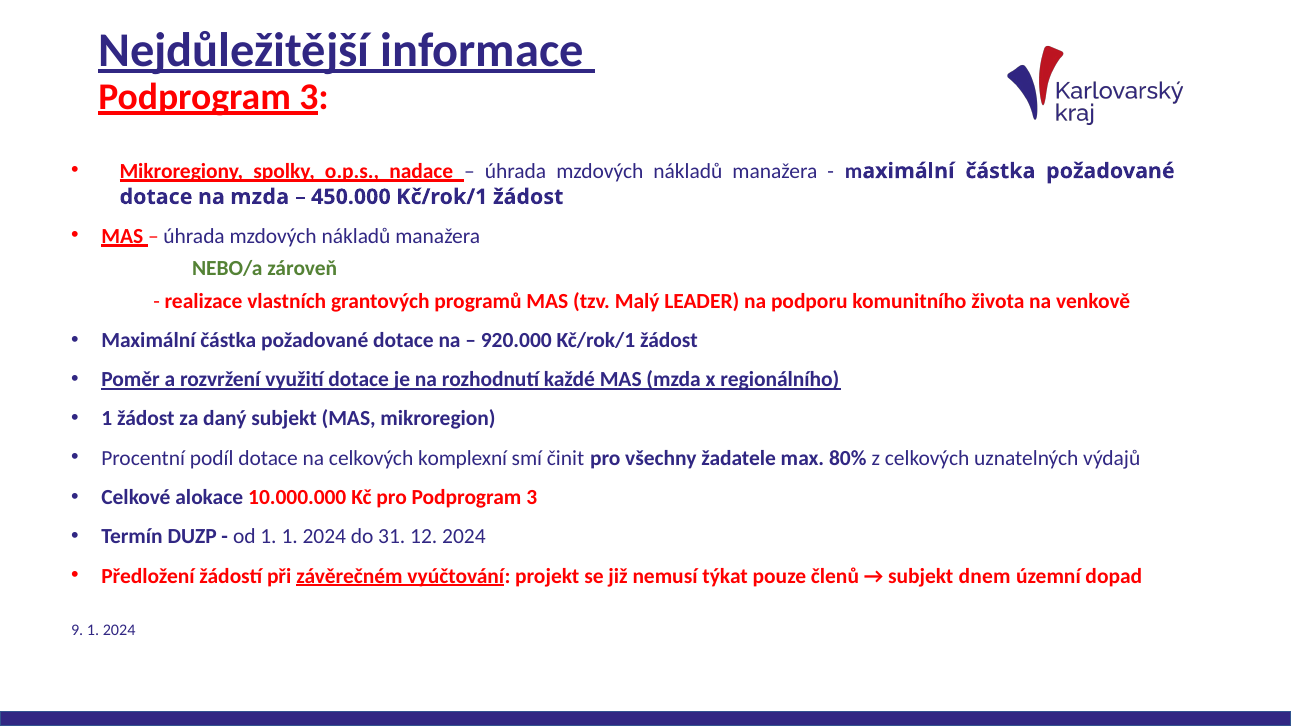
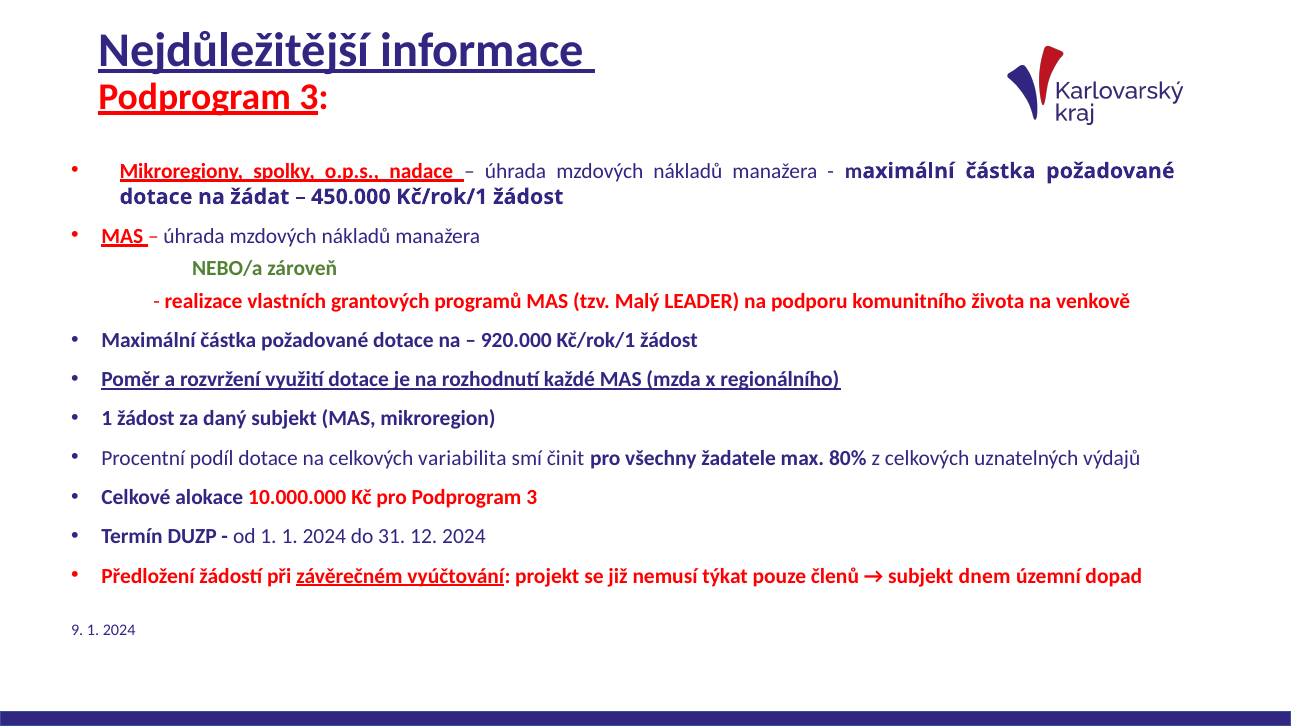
na mzda: mzda -> žádat (260, 197)
komplexní: komplexní -> variabilita (462, 458)
